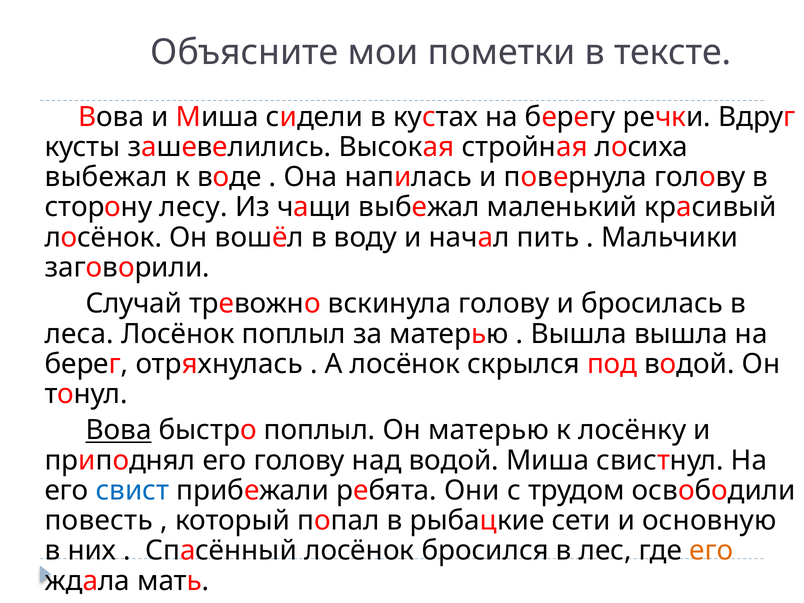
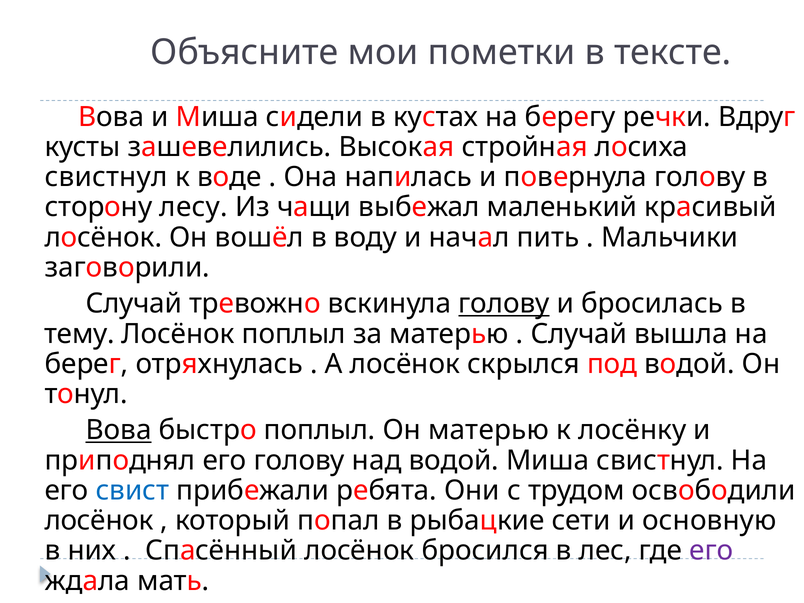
выбежал: выбежал -> свистнул (106, 177)
голову underline: none -> present (504, 304)
леса: леса -> тему (79, 334)
Вышла: Вышла -> Случай (579, 334)
повесть: повесть -> лосёнок (99, 521)
его colour: orange -> purple (711, 551)
